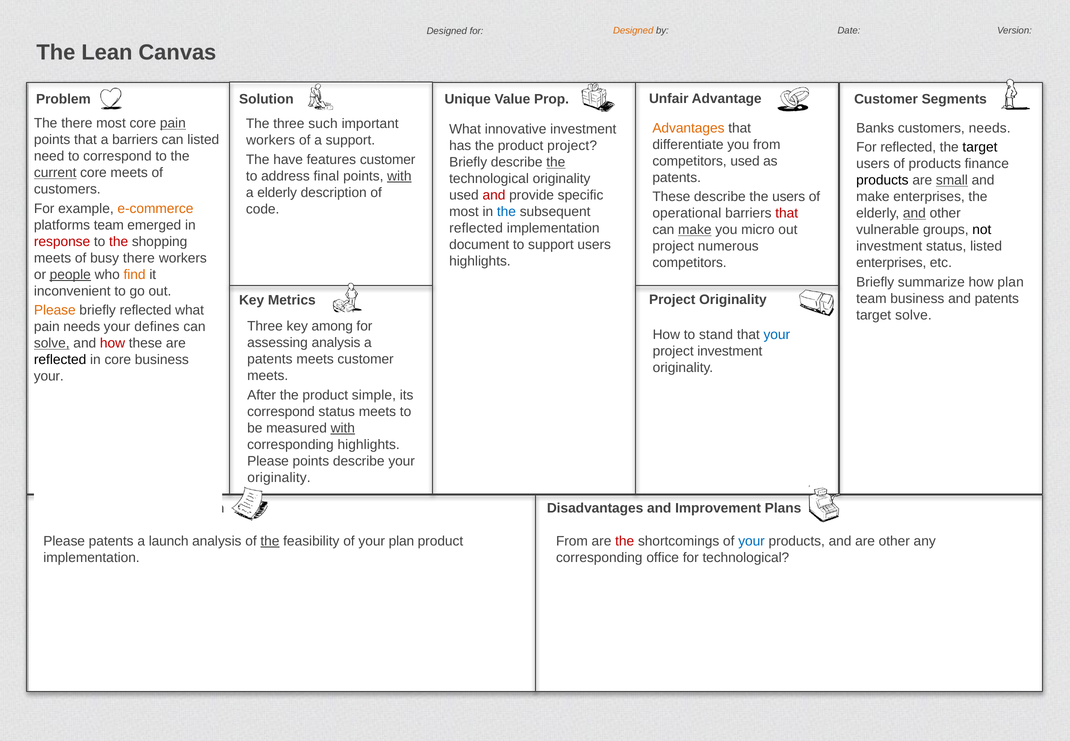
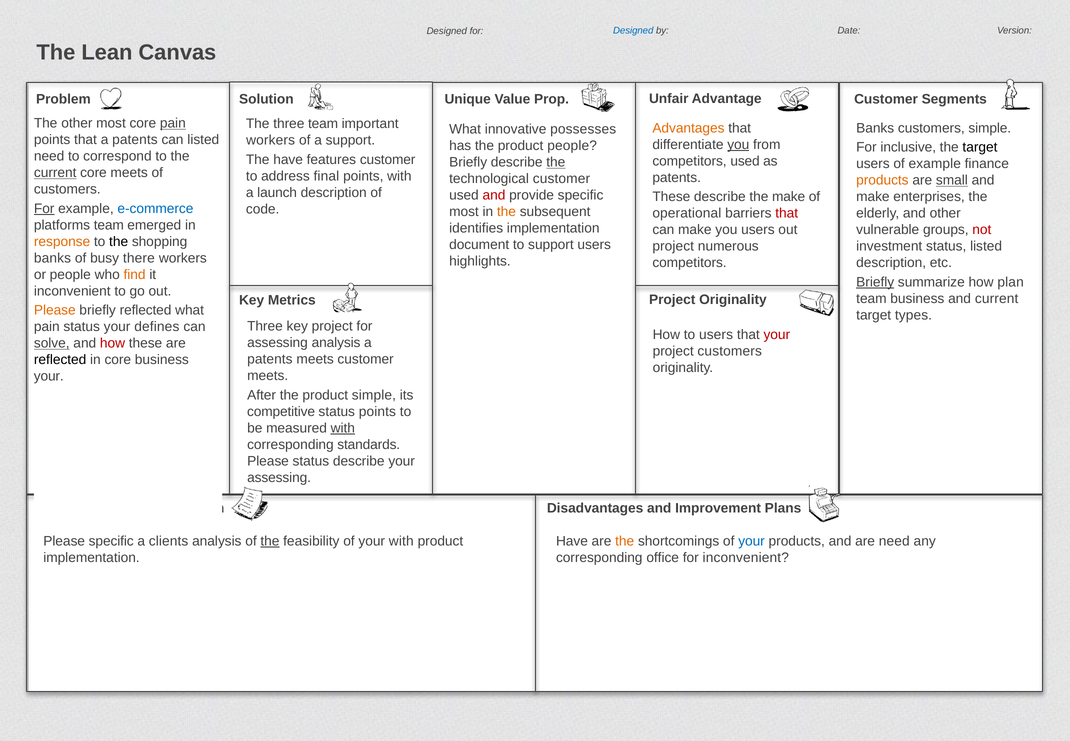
Designed colour: orange -> blue (633, 31)
The there: there -> other (77, 123)
three such: such -> team (323, 124)
customers needs: needs -> simple (990, 128)
innovative investment: investment -> possesses (583, 129)
that a barriers: barriers -> patents (135, 140)
you underline: none -> present (738, 145)
product project: project -> people (572, 146)
For reflected: reflected -> inclusive (908, 147)
of products: products -> example (935, 164)
with underline: present -> none (399, 176)
technological originality: originality -> customer (561, 179)
products colour: black -> orange (882, 180)
a elderly: elderly -> launch (277, 193)
the users: users -> make (789, 197)
For underline: none -> present (44, 209)
e-commerce colour: orange -> blue (155, 209)
the colour: blue -> orange (506, 212)
and underline: present -> none (914, 213)
reflected: reflected -> identifies (476, 228)
make underline: present -> none (695, 230)
you micro: micro -> users (758, 230)
not colour: black -> red (982, 230)
response colour: red -> orange (62, 242)
the colour: red -> black (119, 242)
meets: meets -> banks (52, 258)
enterprises: enterprises -> description (891, 263)
people underline: present -> none (70, 275)
Briefly underline: none -> present (875, 282)
and patents: patents -> current (997, 299)
target solve: solve -> types (913, 315)
key among: among -> project (332, 326)
pain needs: needs -> status (82, 327)
to stand: stand -> users (716, 334)
your colour: blue -> red (777, 334)
project investment: investment -> customers (730, 351)
correspond: correspond -> competitive (281, 411)
status meets: meets -> points (377, 411)
corresponding highlights: highlights -> standards (369, 444)
Please points: points -> status (311, 461)
originality: originality -> assessing (279, 477)
Please patents: patents -> specific (111, 541)
launch: launch -> clients (169, 541)
your plan: plan -> with (401, 541)
From: From -> Have (572, 541)
the colour: red -> orange (625, 541)
are other: other -> need (894, 541)
for technological: technological -> inconvenient (746, 557)
